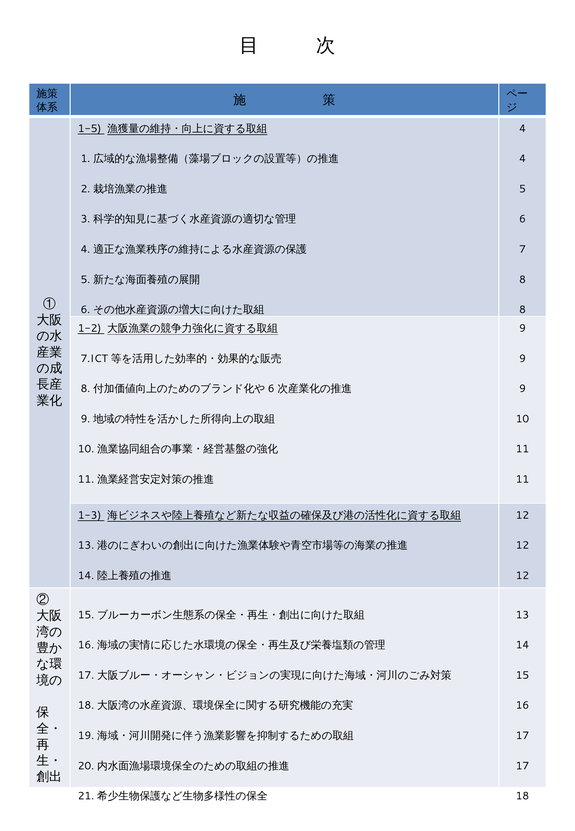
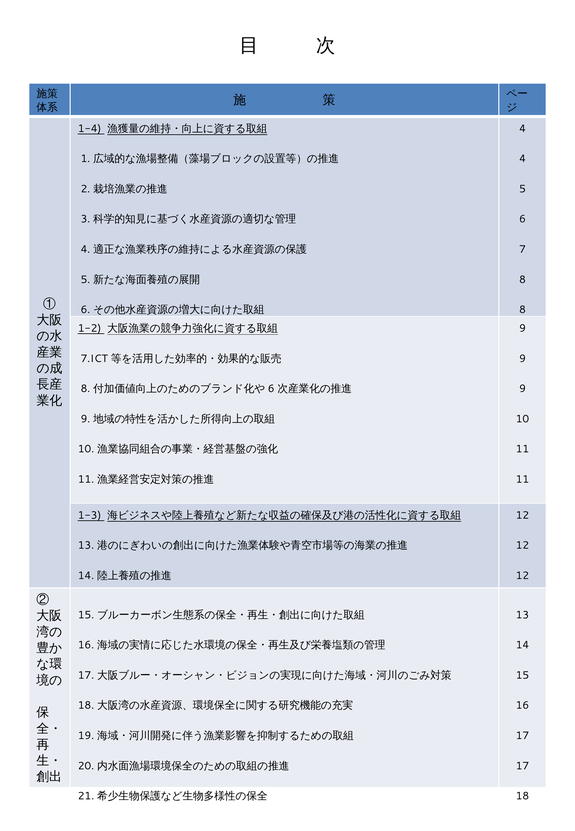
1-5: 1-5 -> 1-4 (90, 128)
